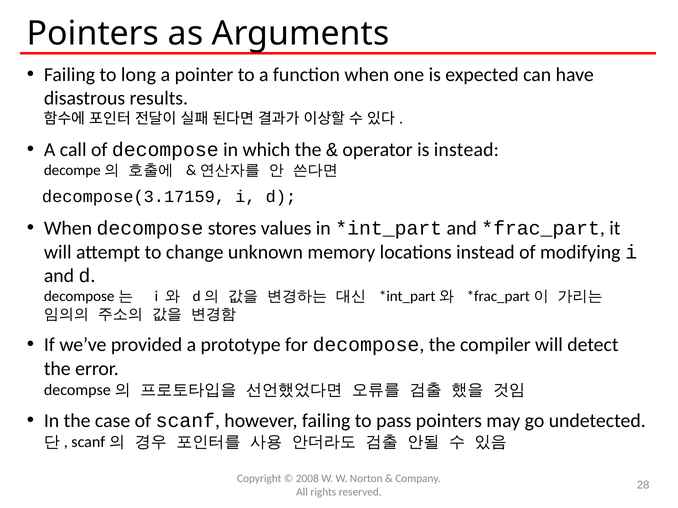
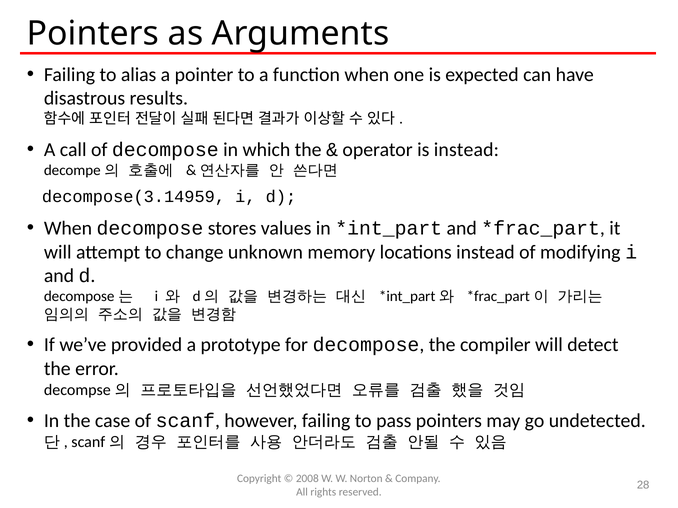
long: long -> alias (139, 75)
decompose(3.17159: decompose(3.17159 -> decompose(3.14959 (134, 197)
